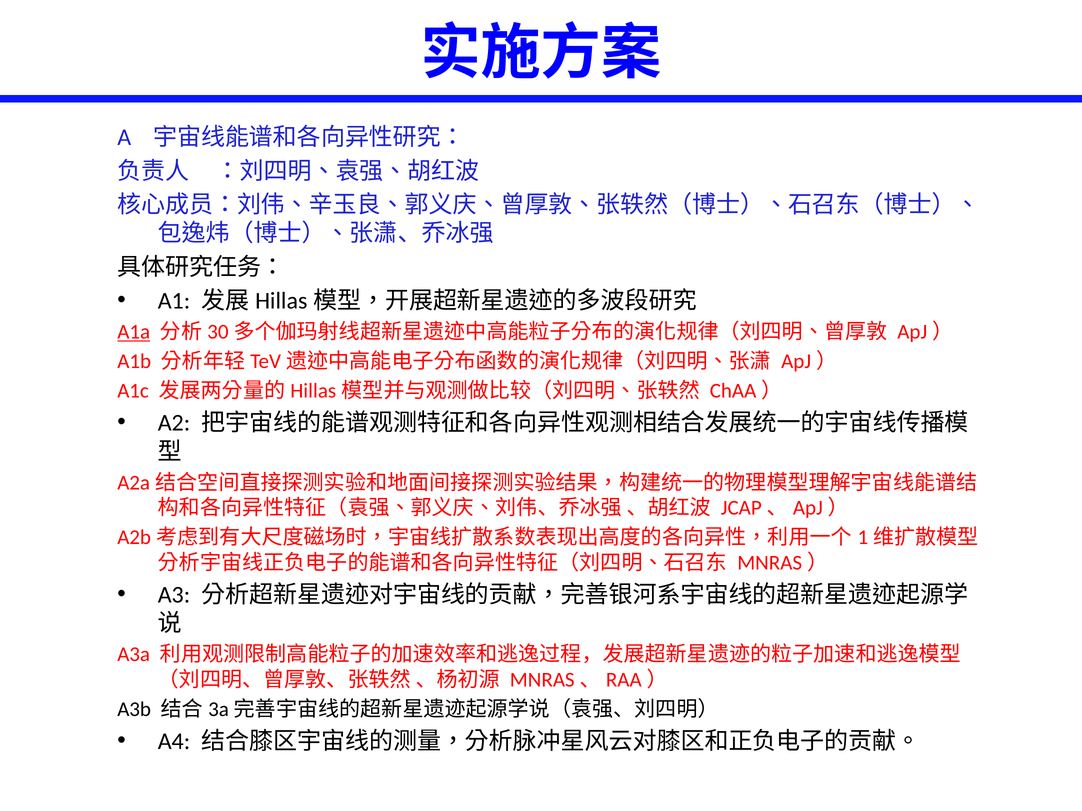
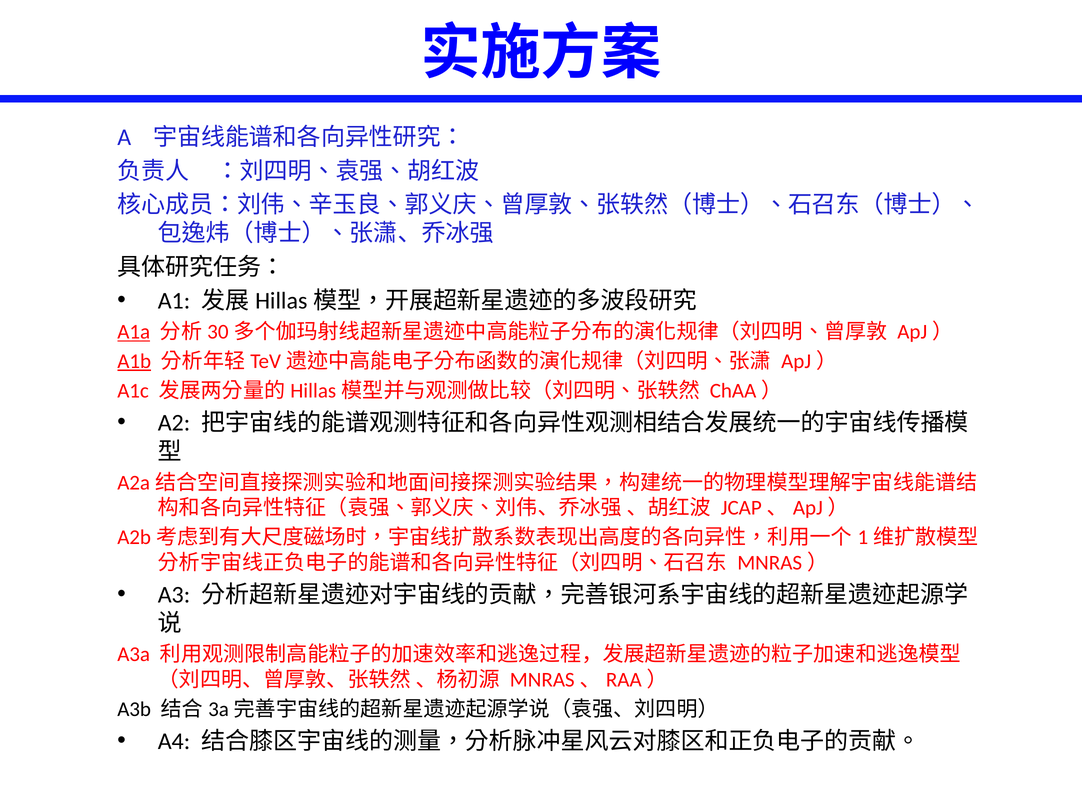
A1b underline: none -> present (134, 362)
